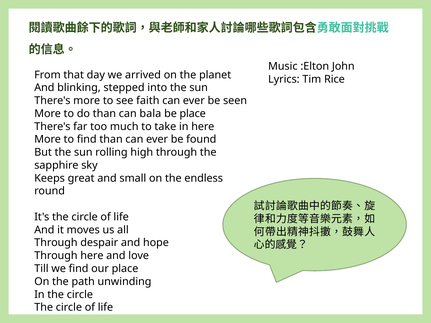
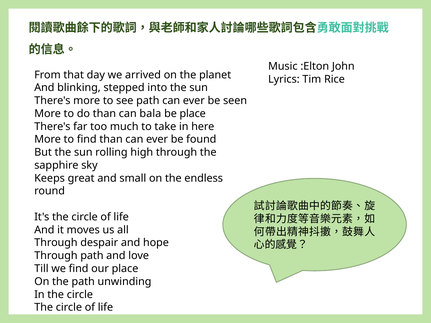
see faith: faith -> path (148, 101)
Through here: here -> path (92, 256)
